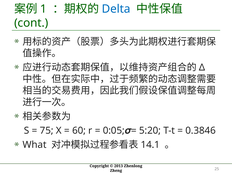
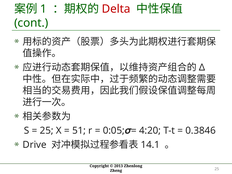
Delta colour: blue -> red (116, 9)
75: 75 -> 25 (47, 131)
60: 60 -> 51 (79, 131)
5:20: 5:20 -> 4:20 (150, 131)
What: What -> Drive (35, 145)
